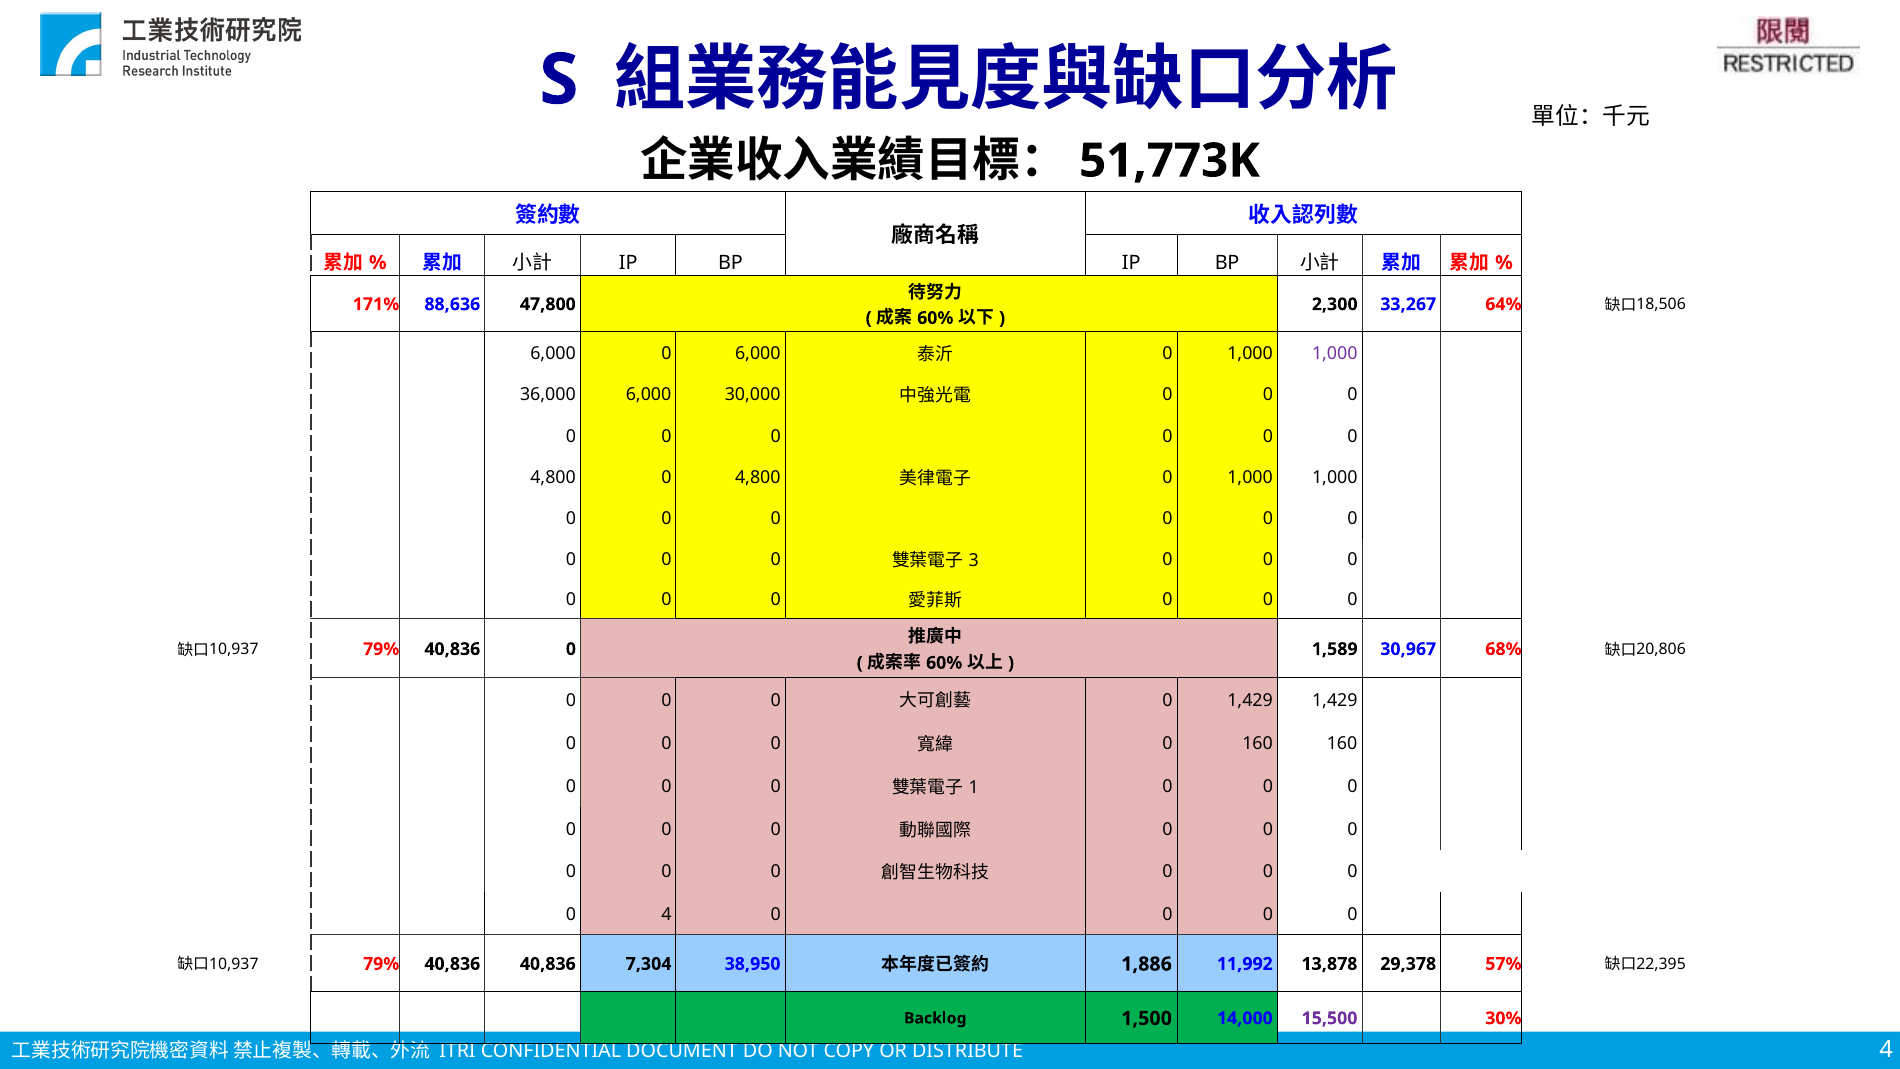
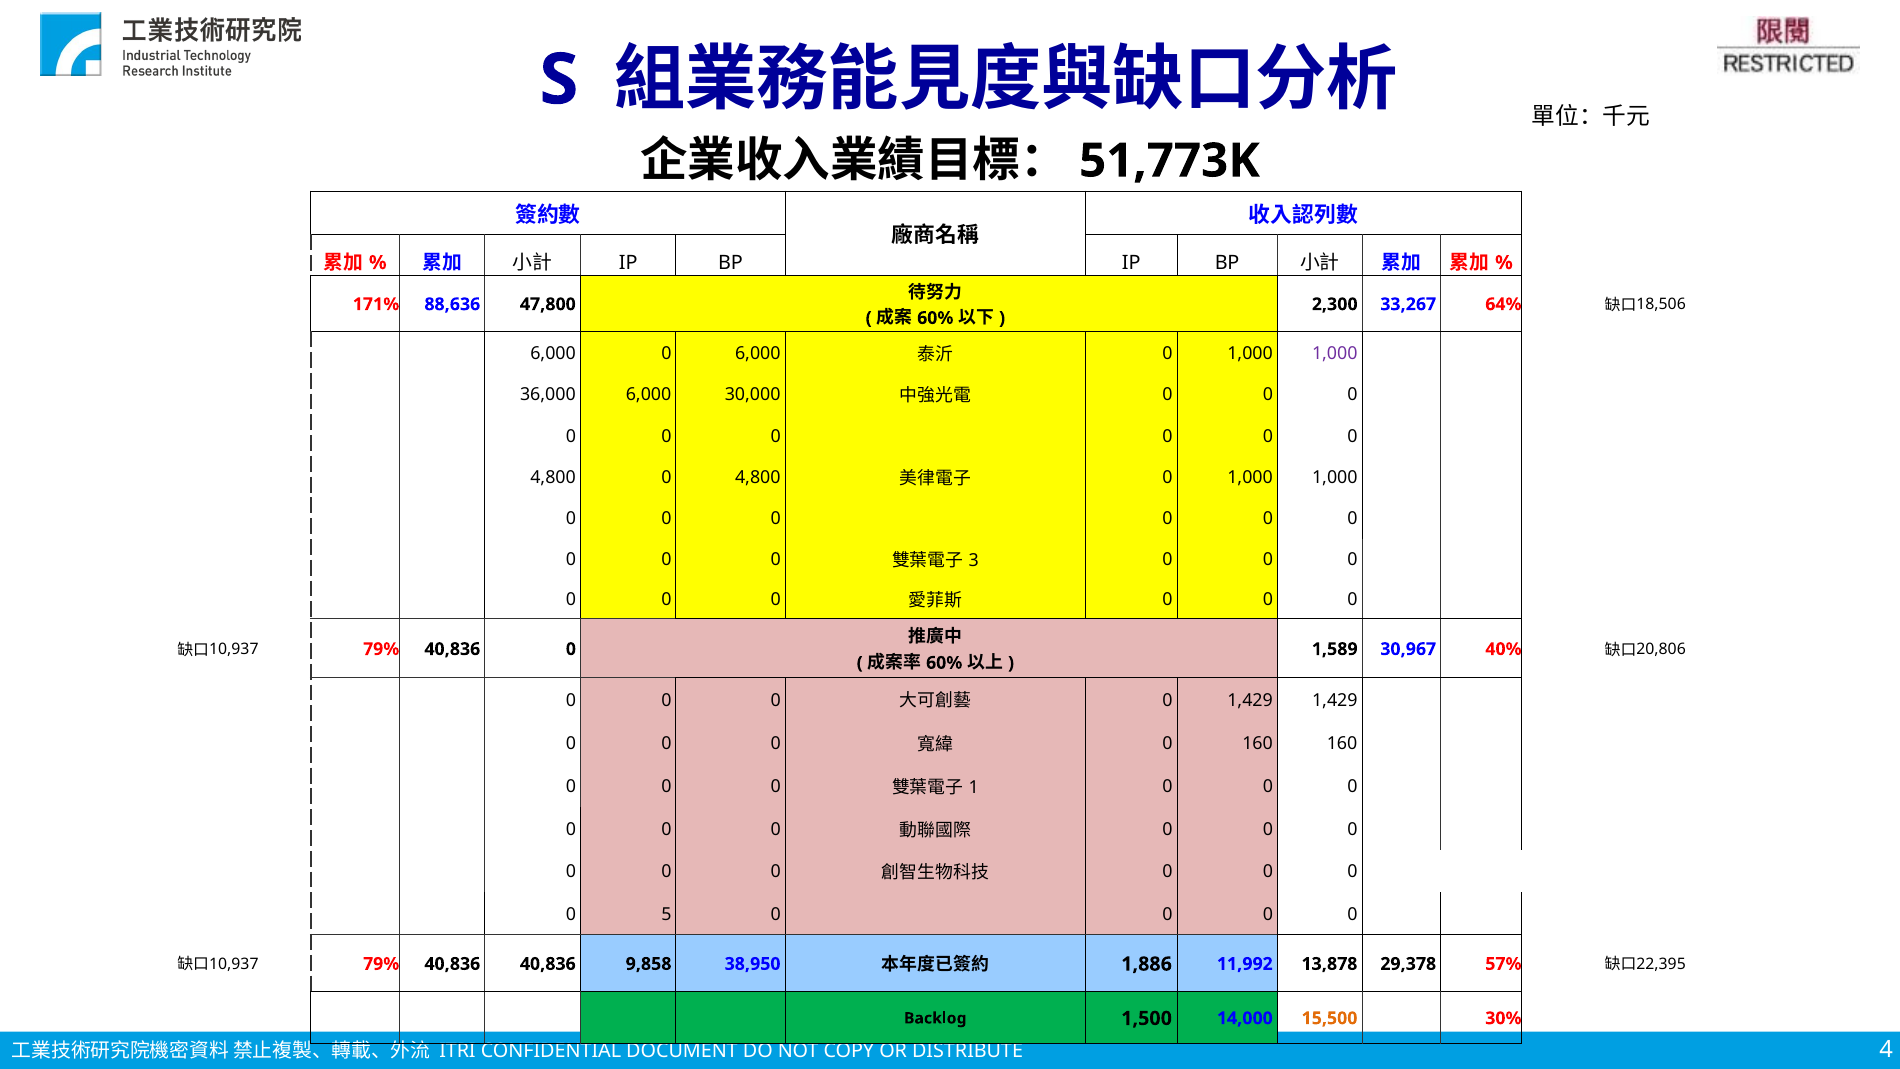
68%: 68% -> 40% (1503, 649)
0 4: 4 -> 5 (666, 914)
7,304: 7,304 -> 9,858 (649, 964)
15,500 colour: purple -> orange (1330, 1018)
